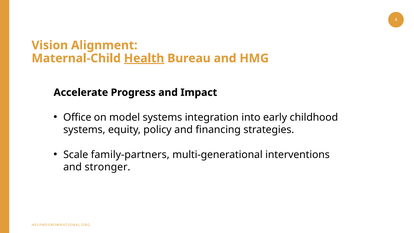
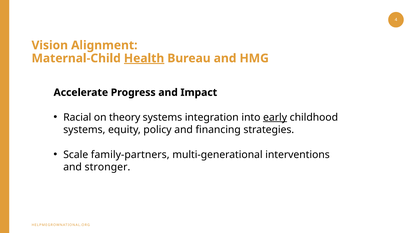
Office: Office -> Racial (77, 117)
model: model -> theory (125, 117)
early underline: none -> present (275, 117)
